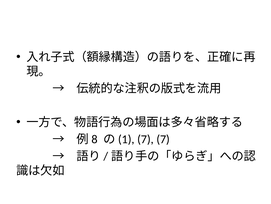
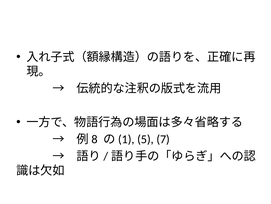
7: 7 -> 5 (145, 139)
